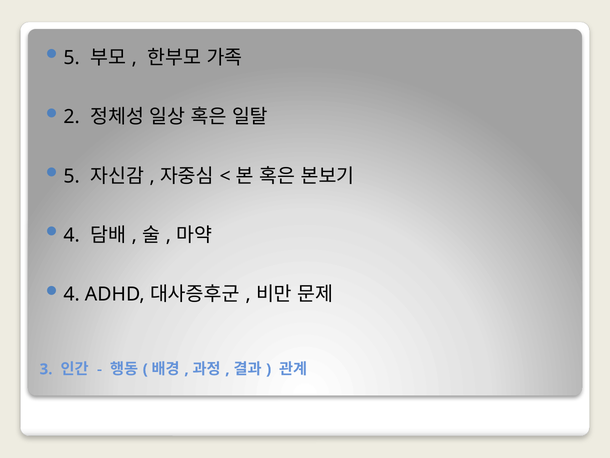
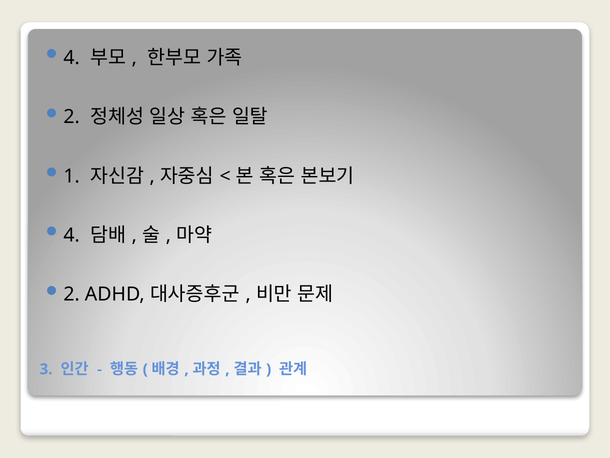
5: 5 -> 4 (72, 58)
5: 5 -> 1 (72, 176)
4: 4 -> 2 (72, 294)
